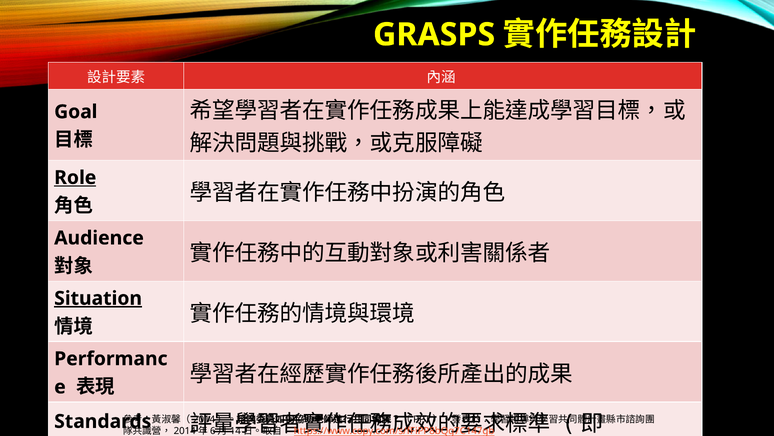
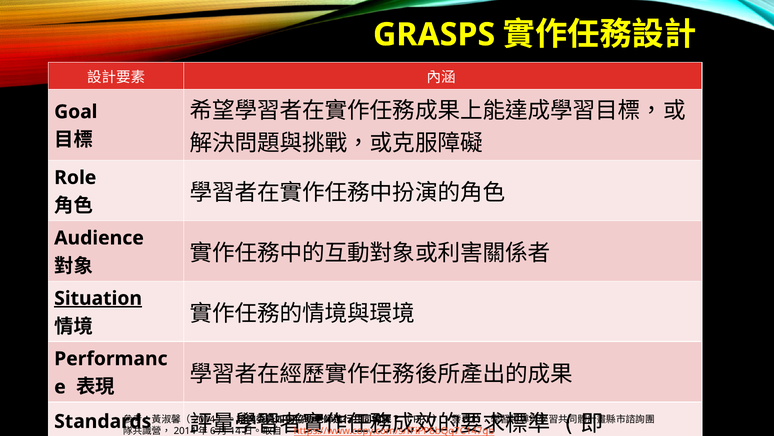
Role underline: present -> none (75, 177)
